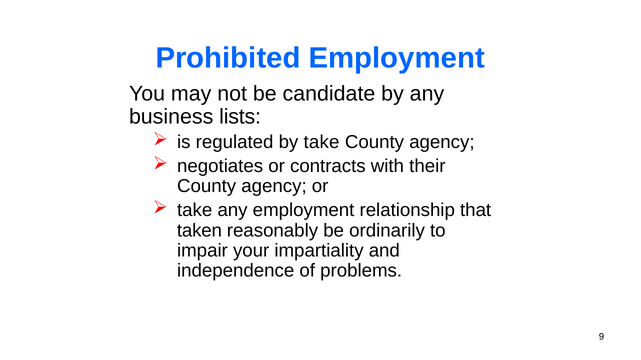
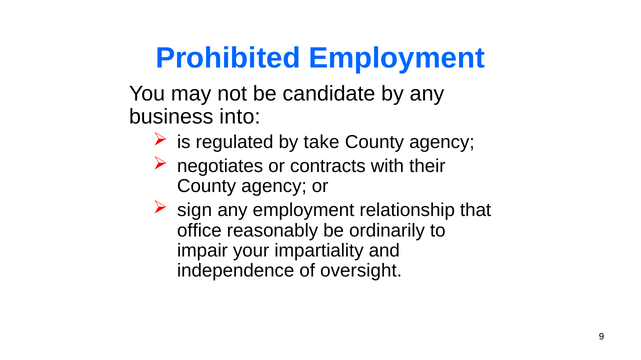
lists: lists -> into (240, 117)
take: take -> sign (195, 211)
taken: taken -> office (199, 231)
problems: problems -> oversight (361, 271)
